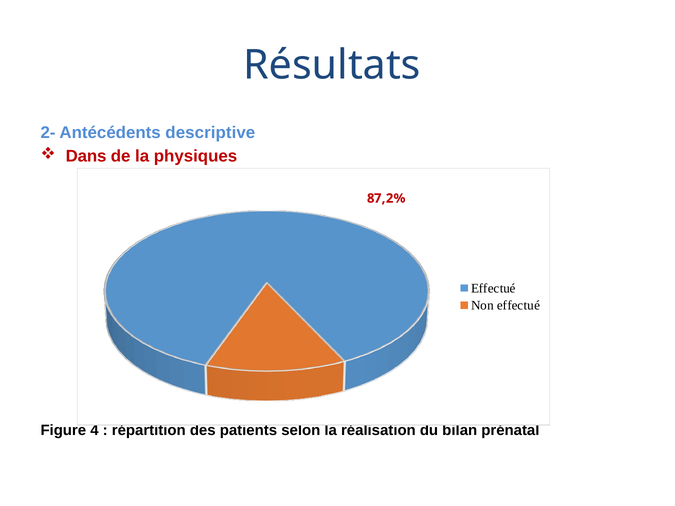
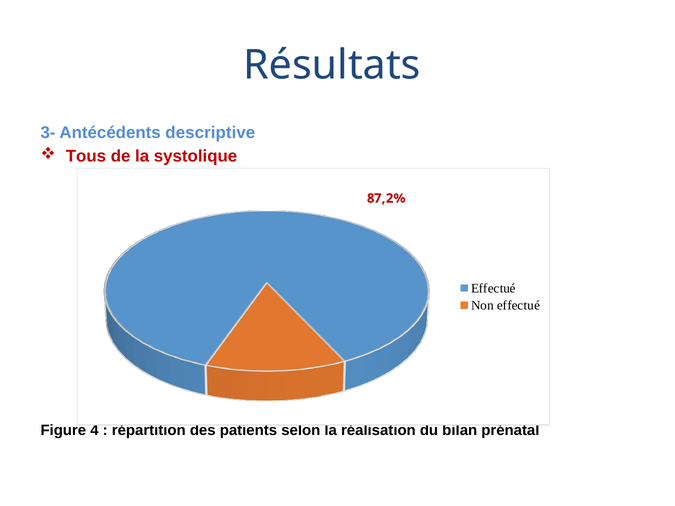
2-: 2- -> 3- (48, 133)
Dans: Dans -> Tous (86, 156)
physiques: physiques -> systolique (196, 156)
